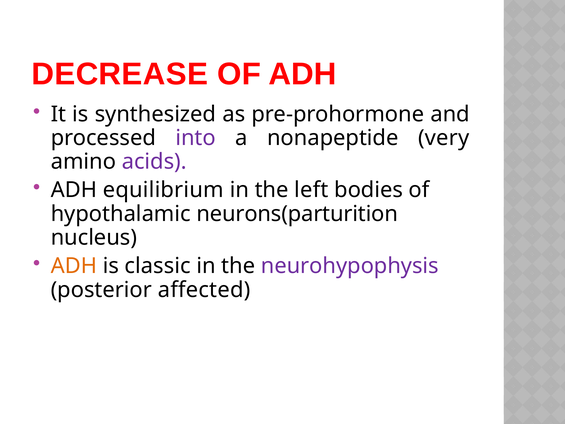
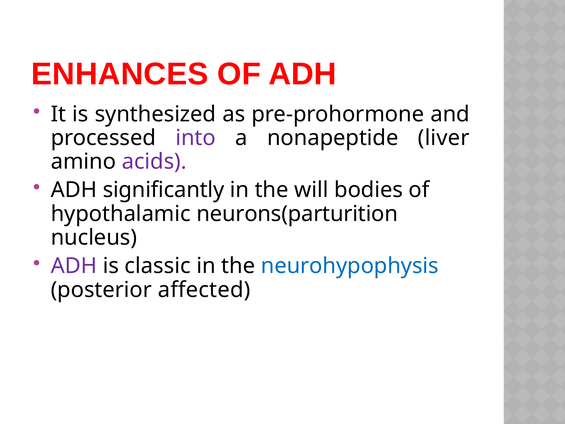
DECREASE: DECREASE -> ENHANCES (120, 74)
very: very -> liver (444, 138)
equilibrium: equilibrium -> significantly (164, 190)
left: left -> will (311, 190)
ADH colour: orange -> purple (74, 266)
neurohypophysis colour: purple -> blue (350, 266)
